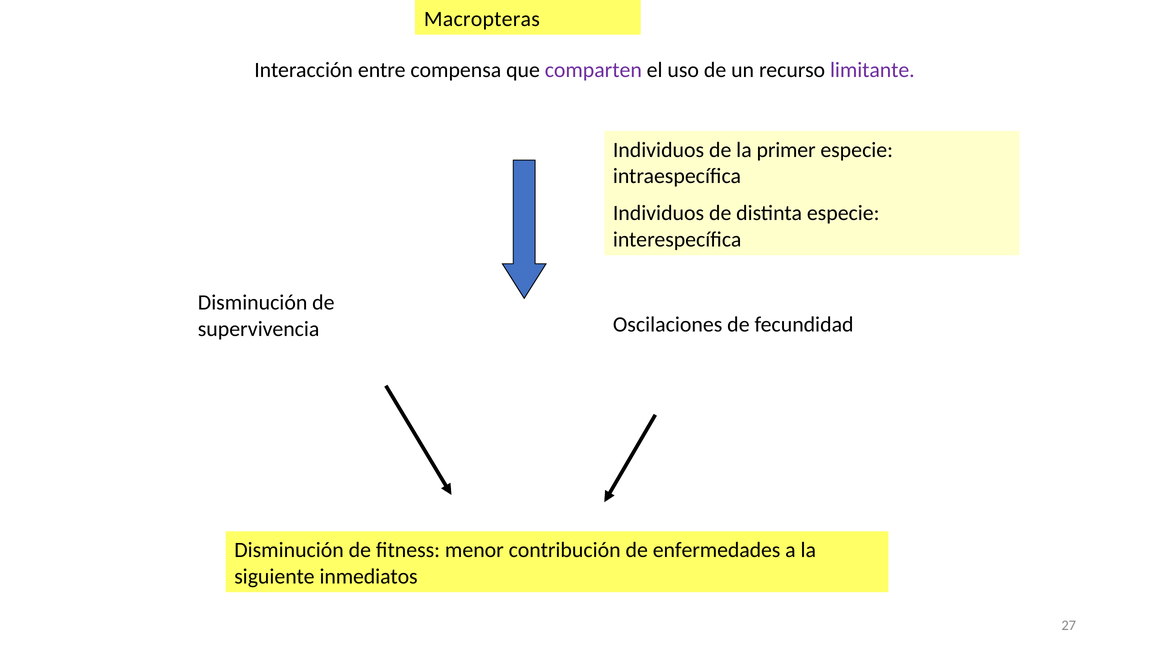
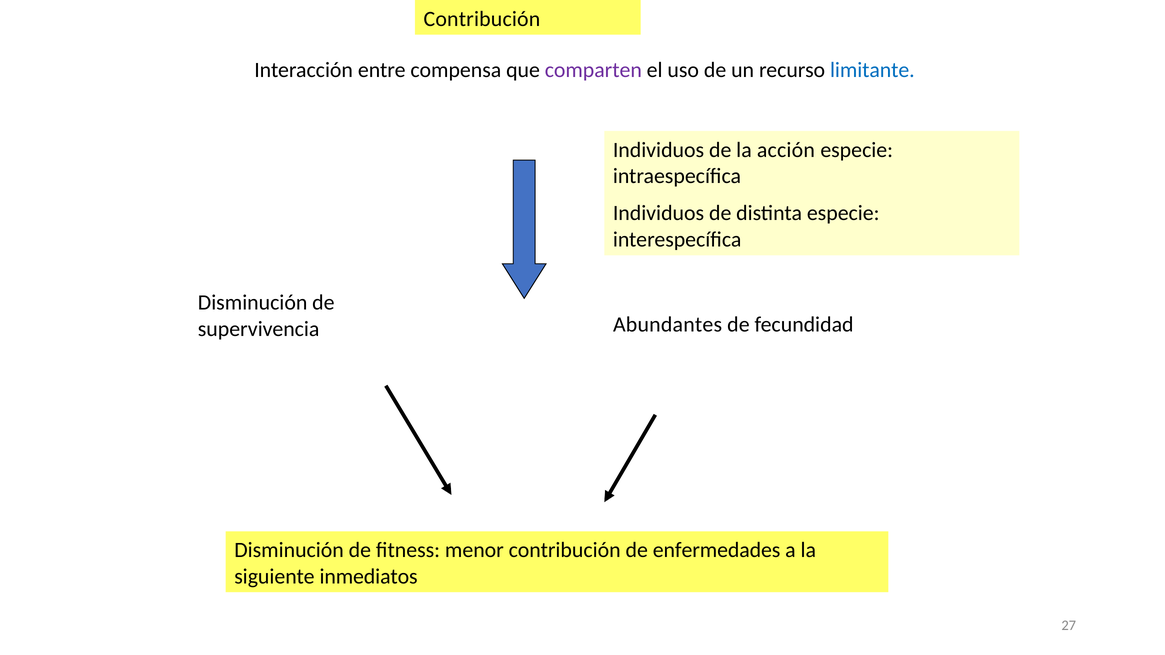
Macropteras: Macropteras -> Contribución (482, 19)
limitante colour: purple -> blue (872, 70)
primer: primer -> acción (786, 150)
Oscilaciones: Oscilaciones -> Abundantes (668, 325)
